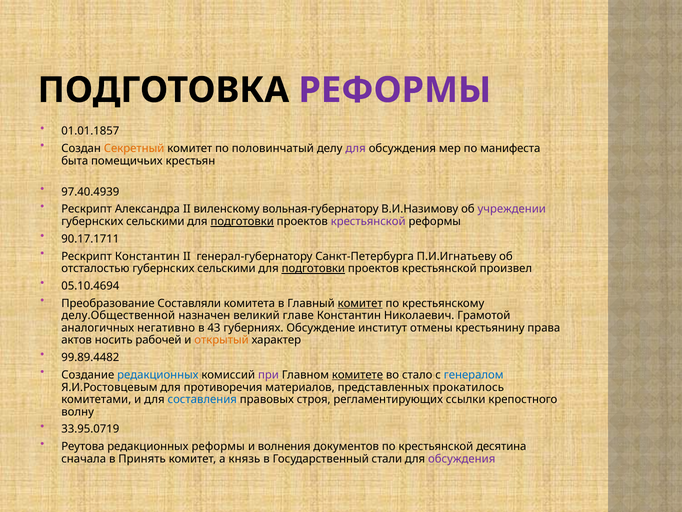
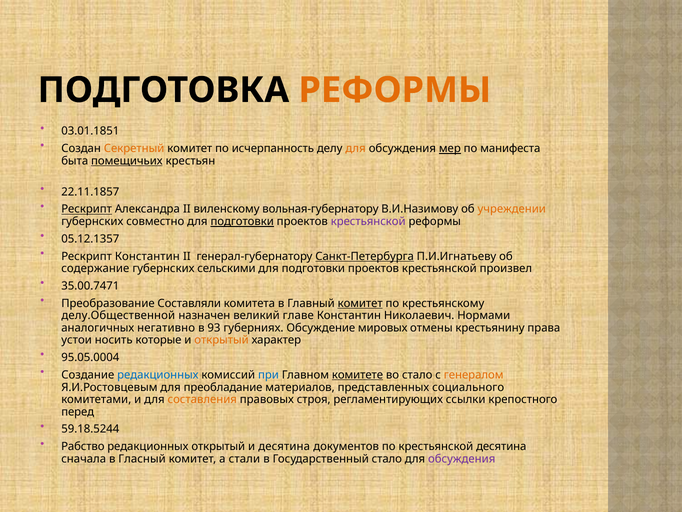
РЕФОРМЫ colour: purple -> orange (395, 90)
01.01.1857: 01.01.1857 -> 03.01.1851 (90, 131)
половинчатый: половинчатый -> исчерпанность (273, 148)
для colour: purple -> orange (356, 148)
мер underline: none -> present (450, 148)
помещичьих underline: none -> present (127, 161)
97.40.4939: 97.40.4939 -> 22.11.1857 (90, 192)
Рескрипт underline: none -> present (87, 209)
учреждении colour: purple -> orange (512, 209)
сельскими: сельскими -> совместно (155, 221)
90.17.1711: 90.17.1711 -> 05.12.1357 (90, 239)
Санкт-Петербурга underline: none -> present (365, 256)
отсталостью: отсталостью -> содержание (95, 268)
подготовки underline: present -> none (313, 268)
05.10.4694: 05.10.4694 -> 35.00.7471 (90, 286)
Грамотой: Грамотой -> Нормами (484, 315)
43: 43 -> 93 (214, 328)
институт: институт -> мировых (383, 328)
актов: актов -> устои (77, 340)
рабочей: рабочей -> которые (159, 340)
99.89.4482: 99.89.4482 -> 95.05.0004 (90, 357)
при colour: purple -> blue (268, 375)
генералом colour: blue -> orange (474, 375)
противоречия: противоречия -> преобладание (223, 387)
прокатилось: прокатилось -> социального (468, 387)
составления colour: blue -> orange (202, 399)
волну: волну -> перед (78, 411)
33.95.0719: 33.95.0719 -> 59.18.5244 (90, 429)
Реутова: Реутова -> Рабство (83, 446)
редакционных реформы: реформы -> открытый (218, 446)
и волнения: волнения -> десятина (284, 446)
Принять: Принять -> Гласный (142, 458)
князь: князь -> стали (244, 458)
Государственный стали: стали -> стало (387, 458)
